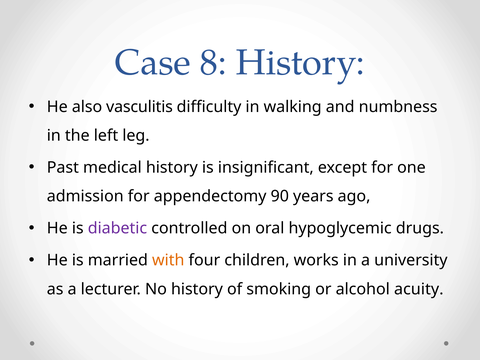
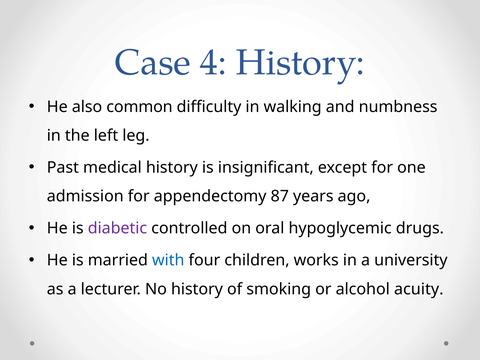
8: 8 -> 4 (213, 63)
vasculitis: vasculitis -> common (140, 107)
90: 90 -> 87 (280, 196)
with colour: orange -> blue (168, 260)
